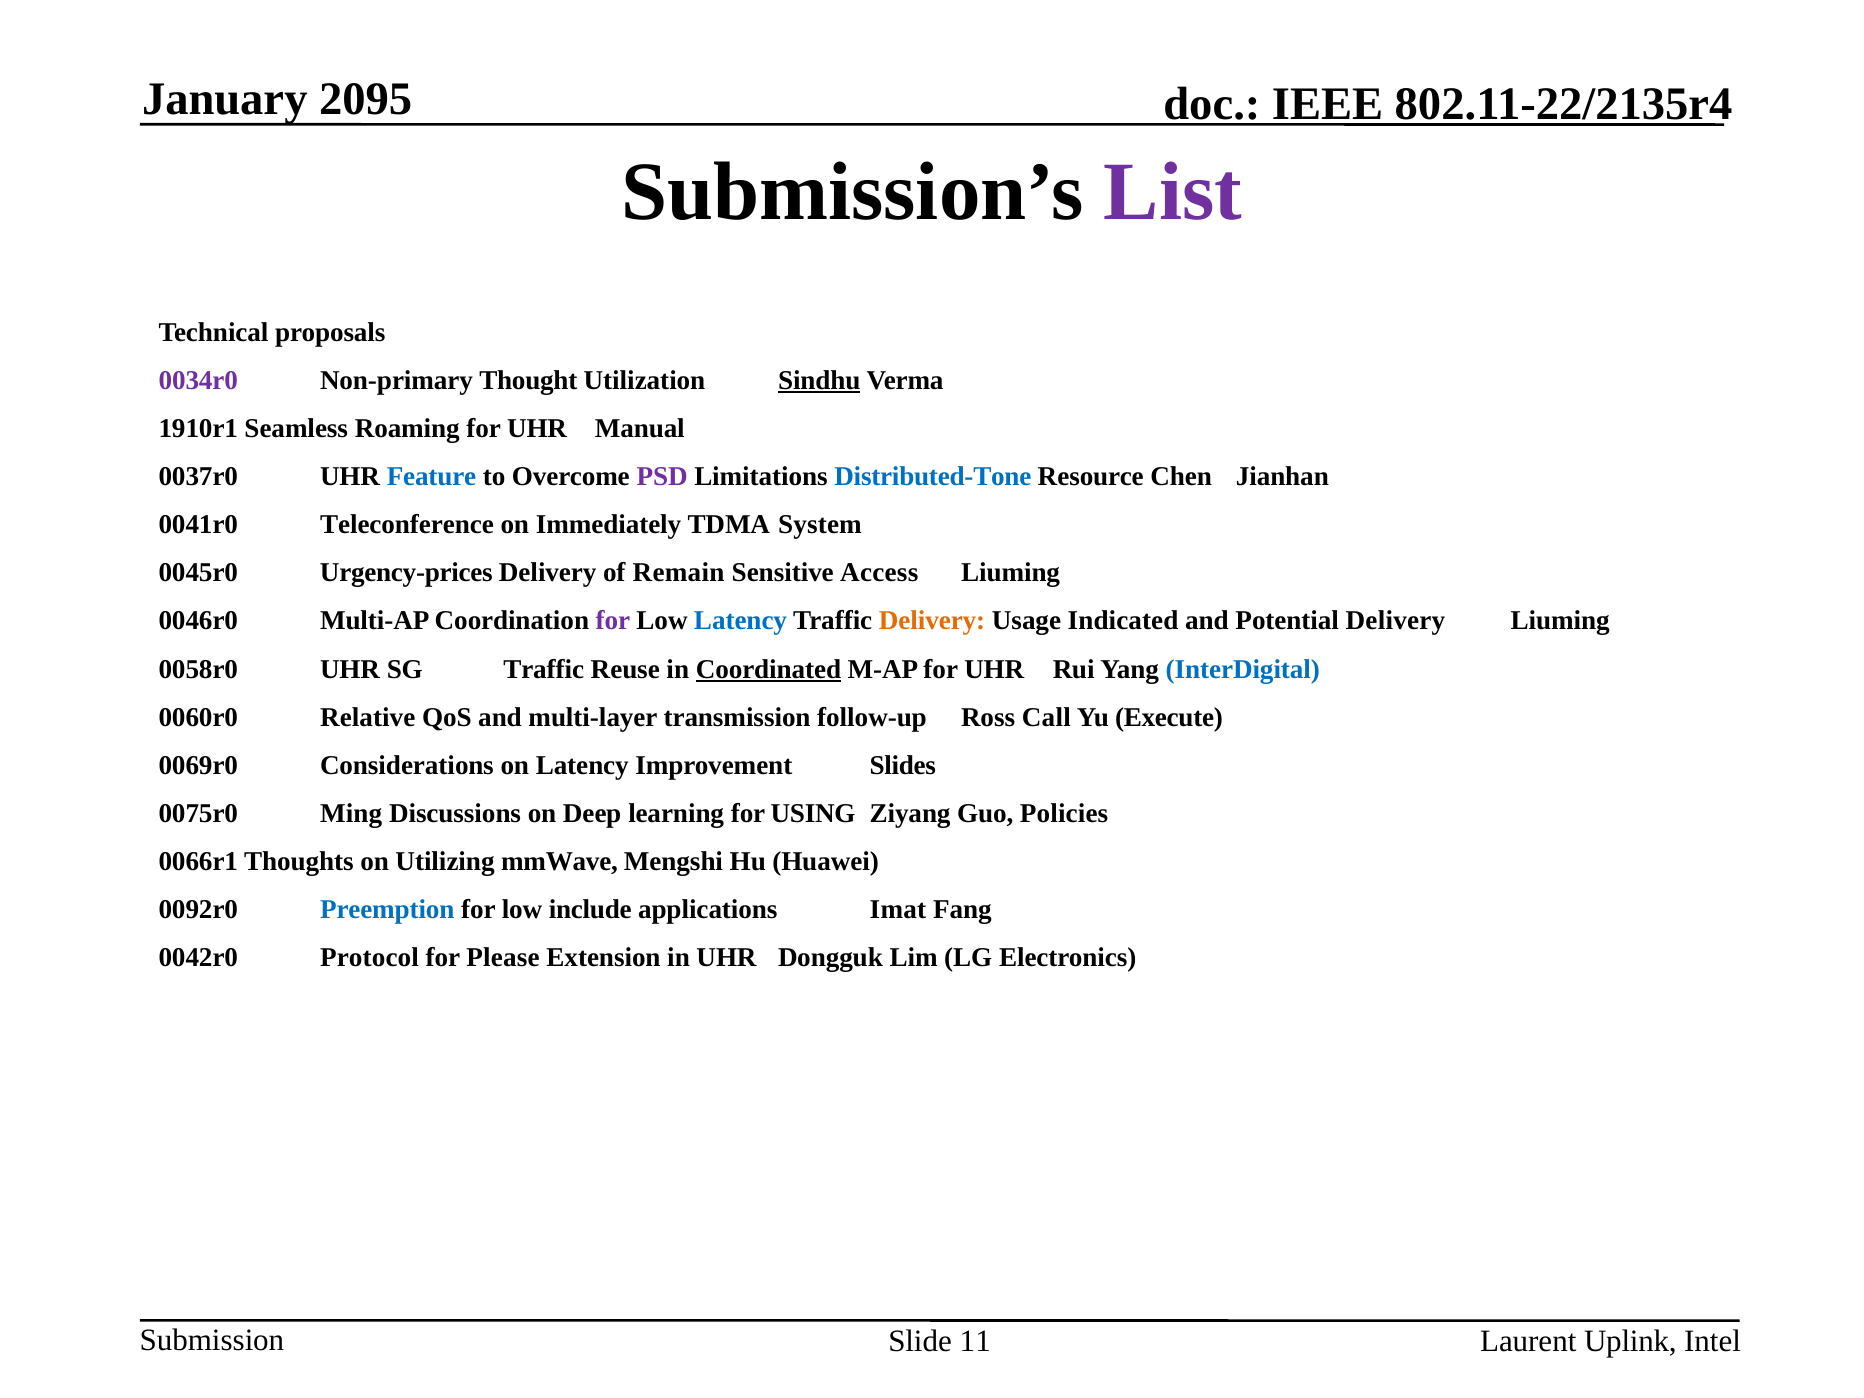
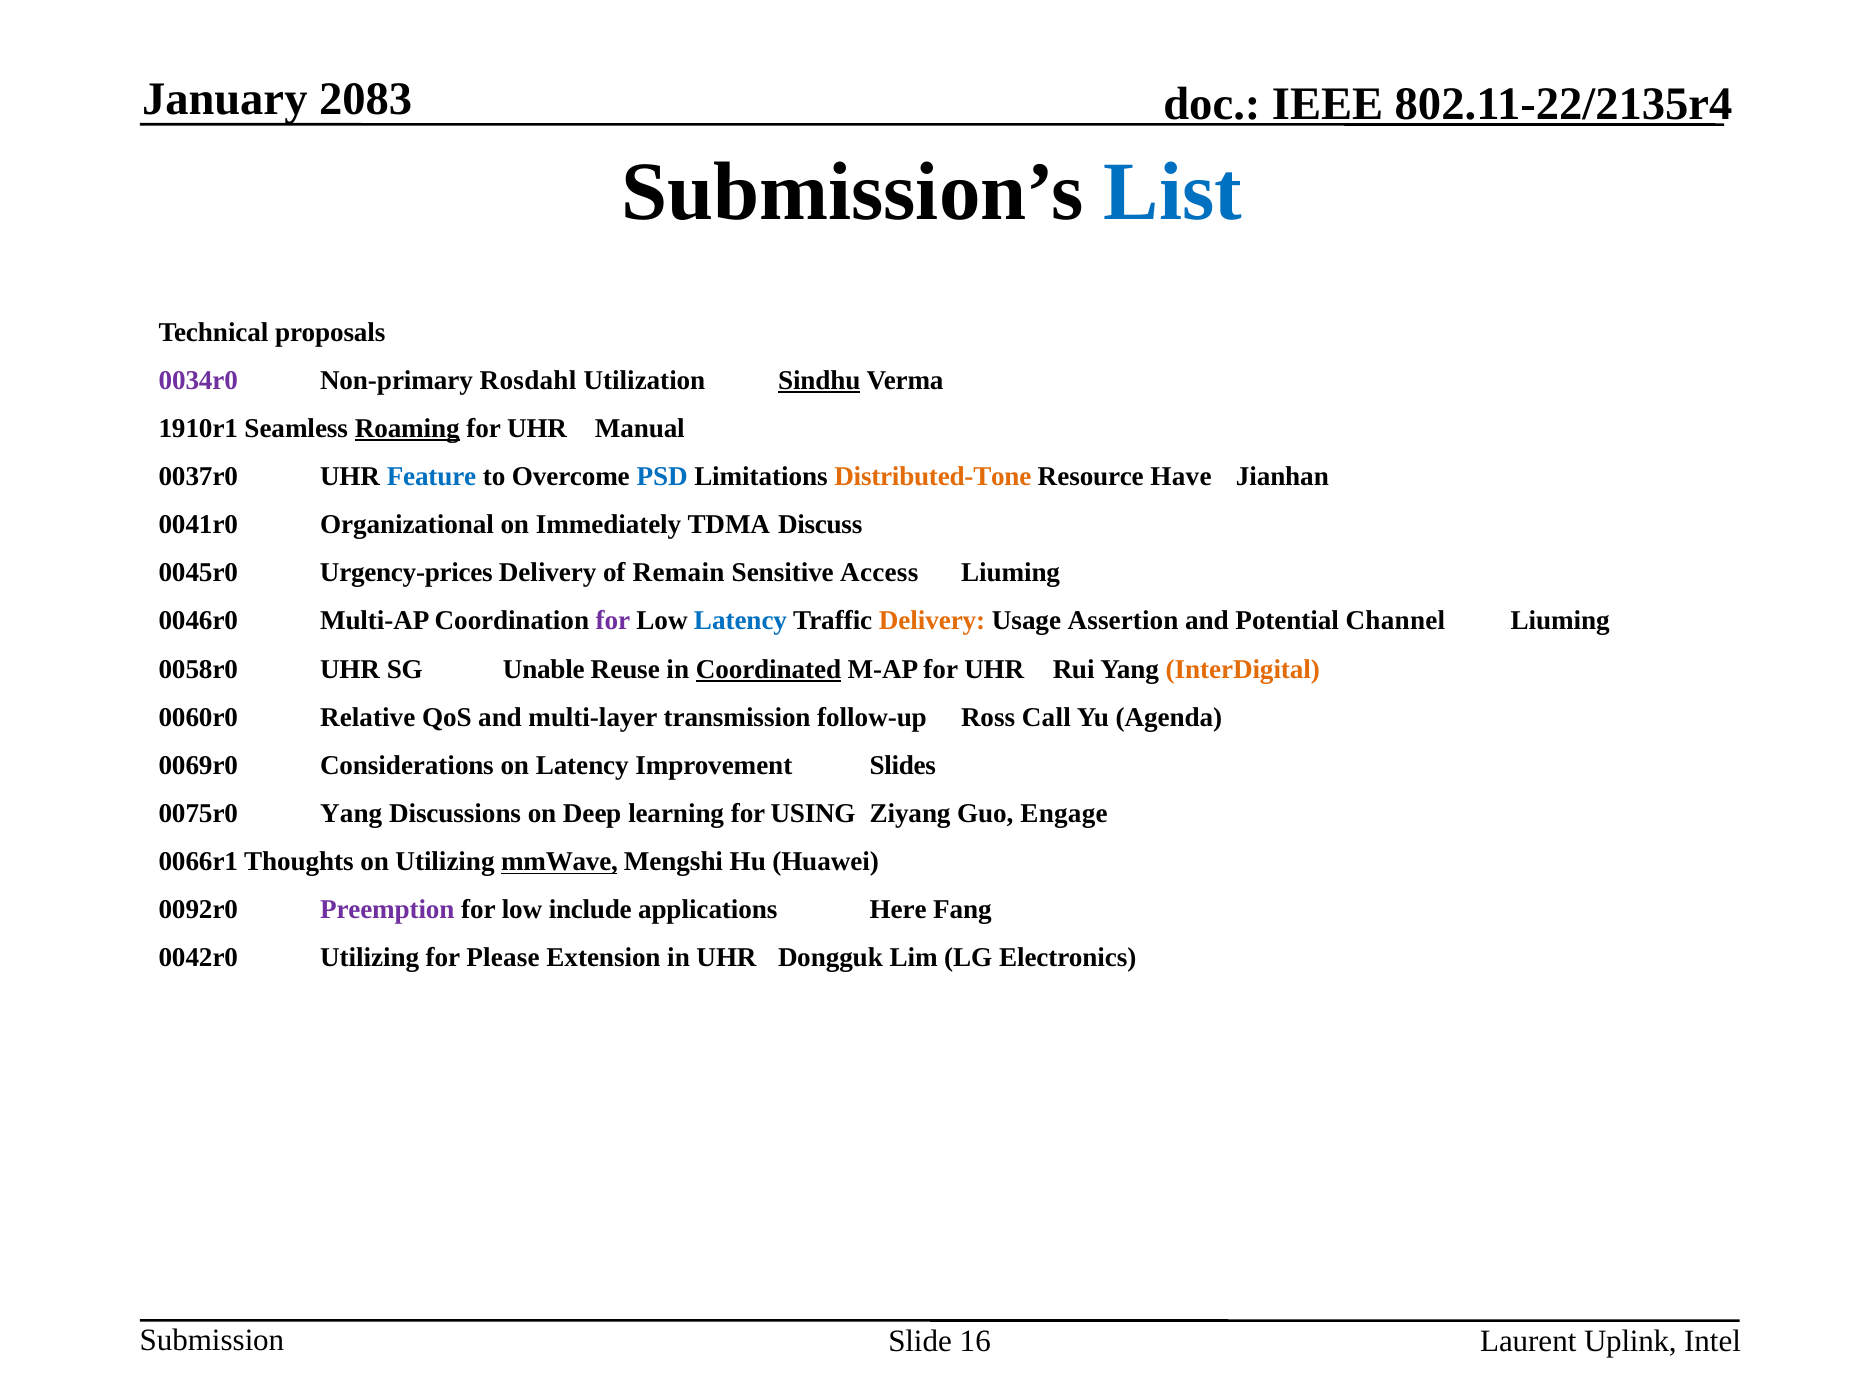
2095: 2095 -> 2083 (366, 99)
List colour: purple -> blue (1173, 192)
Thought: Thought -> Rosdahl (528, 380)
Roaming underline: none -> present (407, 428)
PSD colour: purple -> blue (662, 477)
Distributed-Tone colour: blue -> orange (933, 477)
Chen: Chen -> Have (1181, 477)
Teleconference: Teleconference -> Organizational (407, 525)
System: System -> Discuss (820, 525)
Indicated: Indicated -> Assertion (1123, 621)
Potential Delivery: Delivery -> Channel (1395, 621)
SG Traffic: Traffic -> Unable (544, 669)
InterDigital colour: blue -> orange (1243, 669)
Execute: Execute -> Agenda (1169, 717)
0075r0 Ming: Ming -> Yang (351, 814)
Policies: Policies -> Engage (1064, 814)
mmWave underline: none -> present (559, 862)
Preemption colour: blue -> purple (387, 910)
Imat: Imat -> Here (898, 910)
0042r0 Protocol: Protocol -> Utilizing (370, 958)
11: 11 -> 16 (975, 1341)
